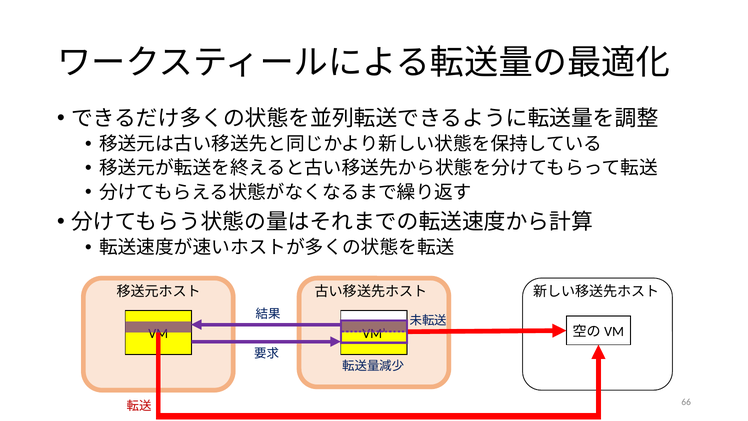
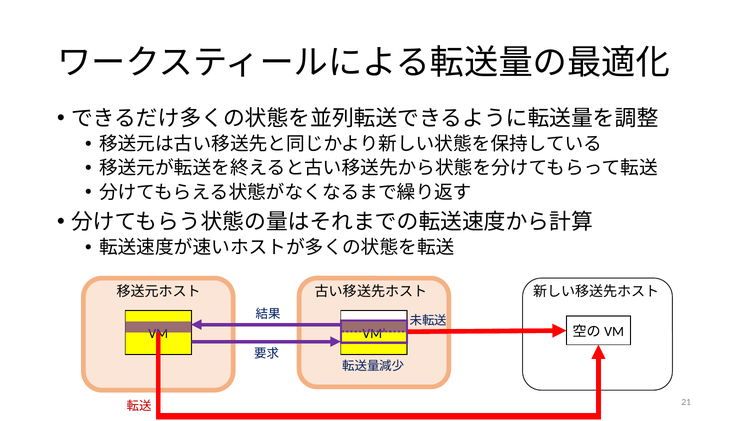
66: 66 -> 21 (686, 402)
